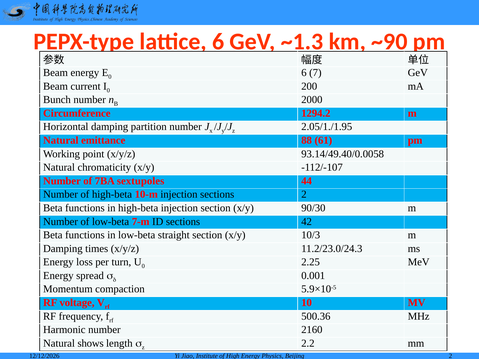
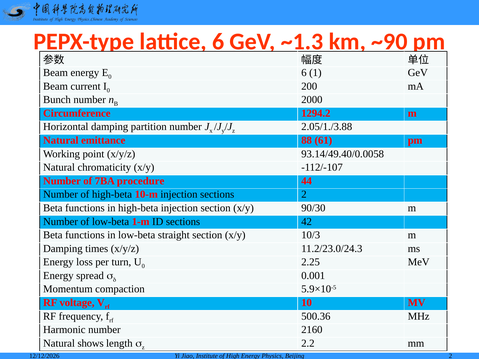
7: 7 -> 1 (315, 73)
2.05/1./1.95: 2.05/1./1.95 -> 2.05/1./3.88 (327, 127)
sextupoles: sextupoles -> procedure (141, 181)
7-m: 7-m -> 1-m (141, 222)
